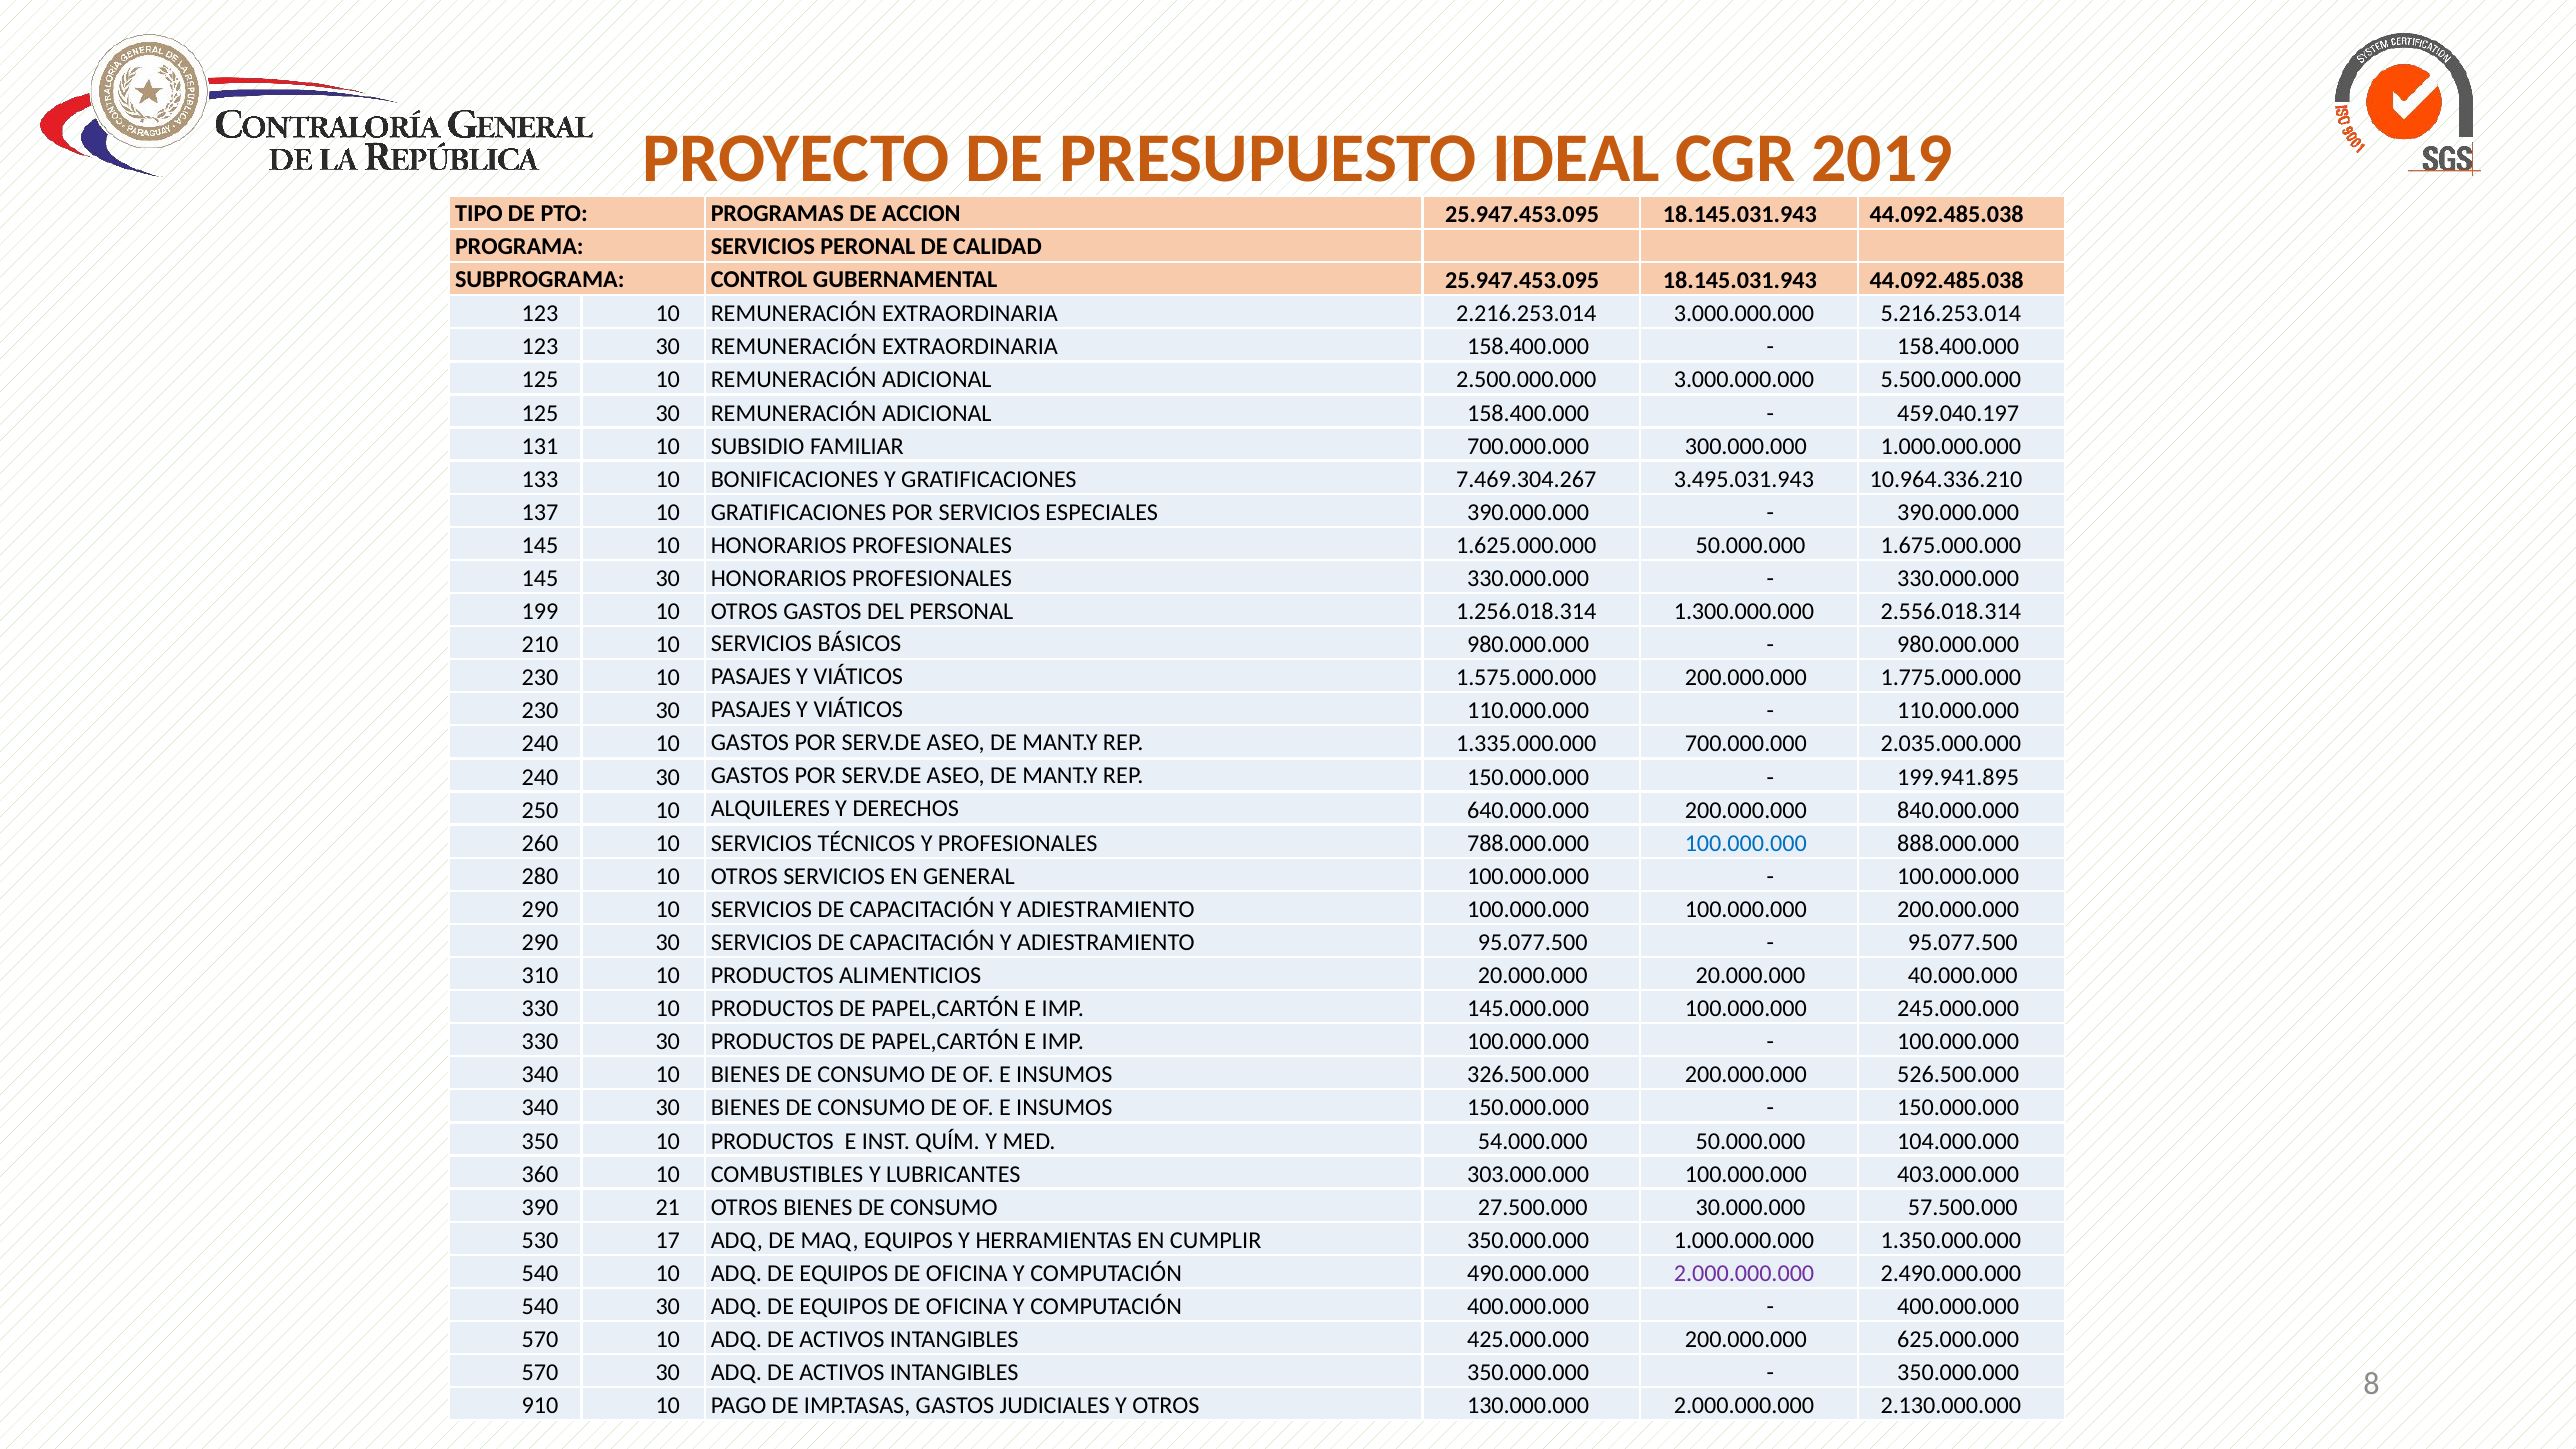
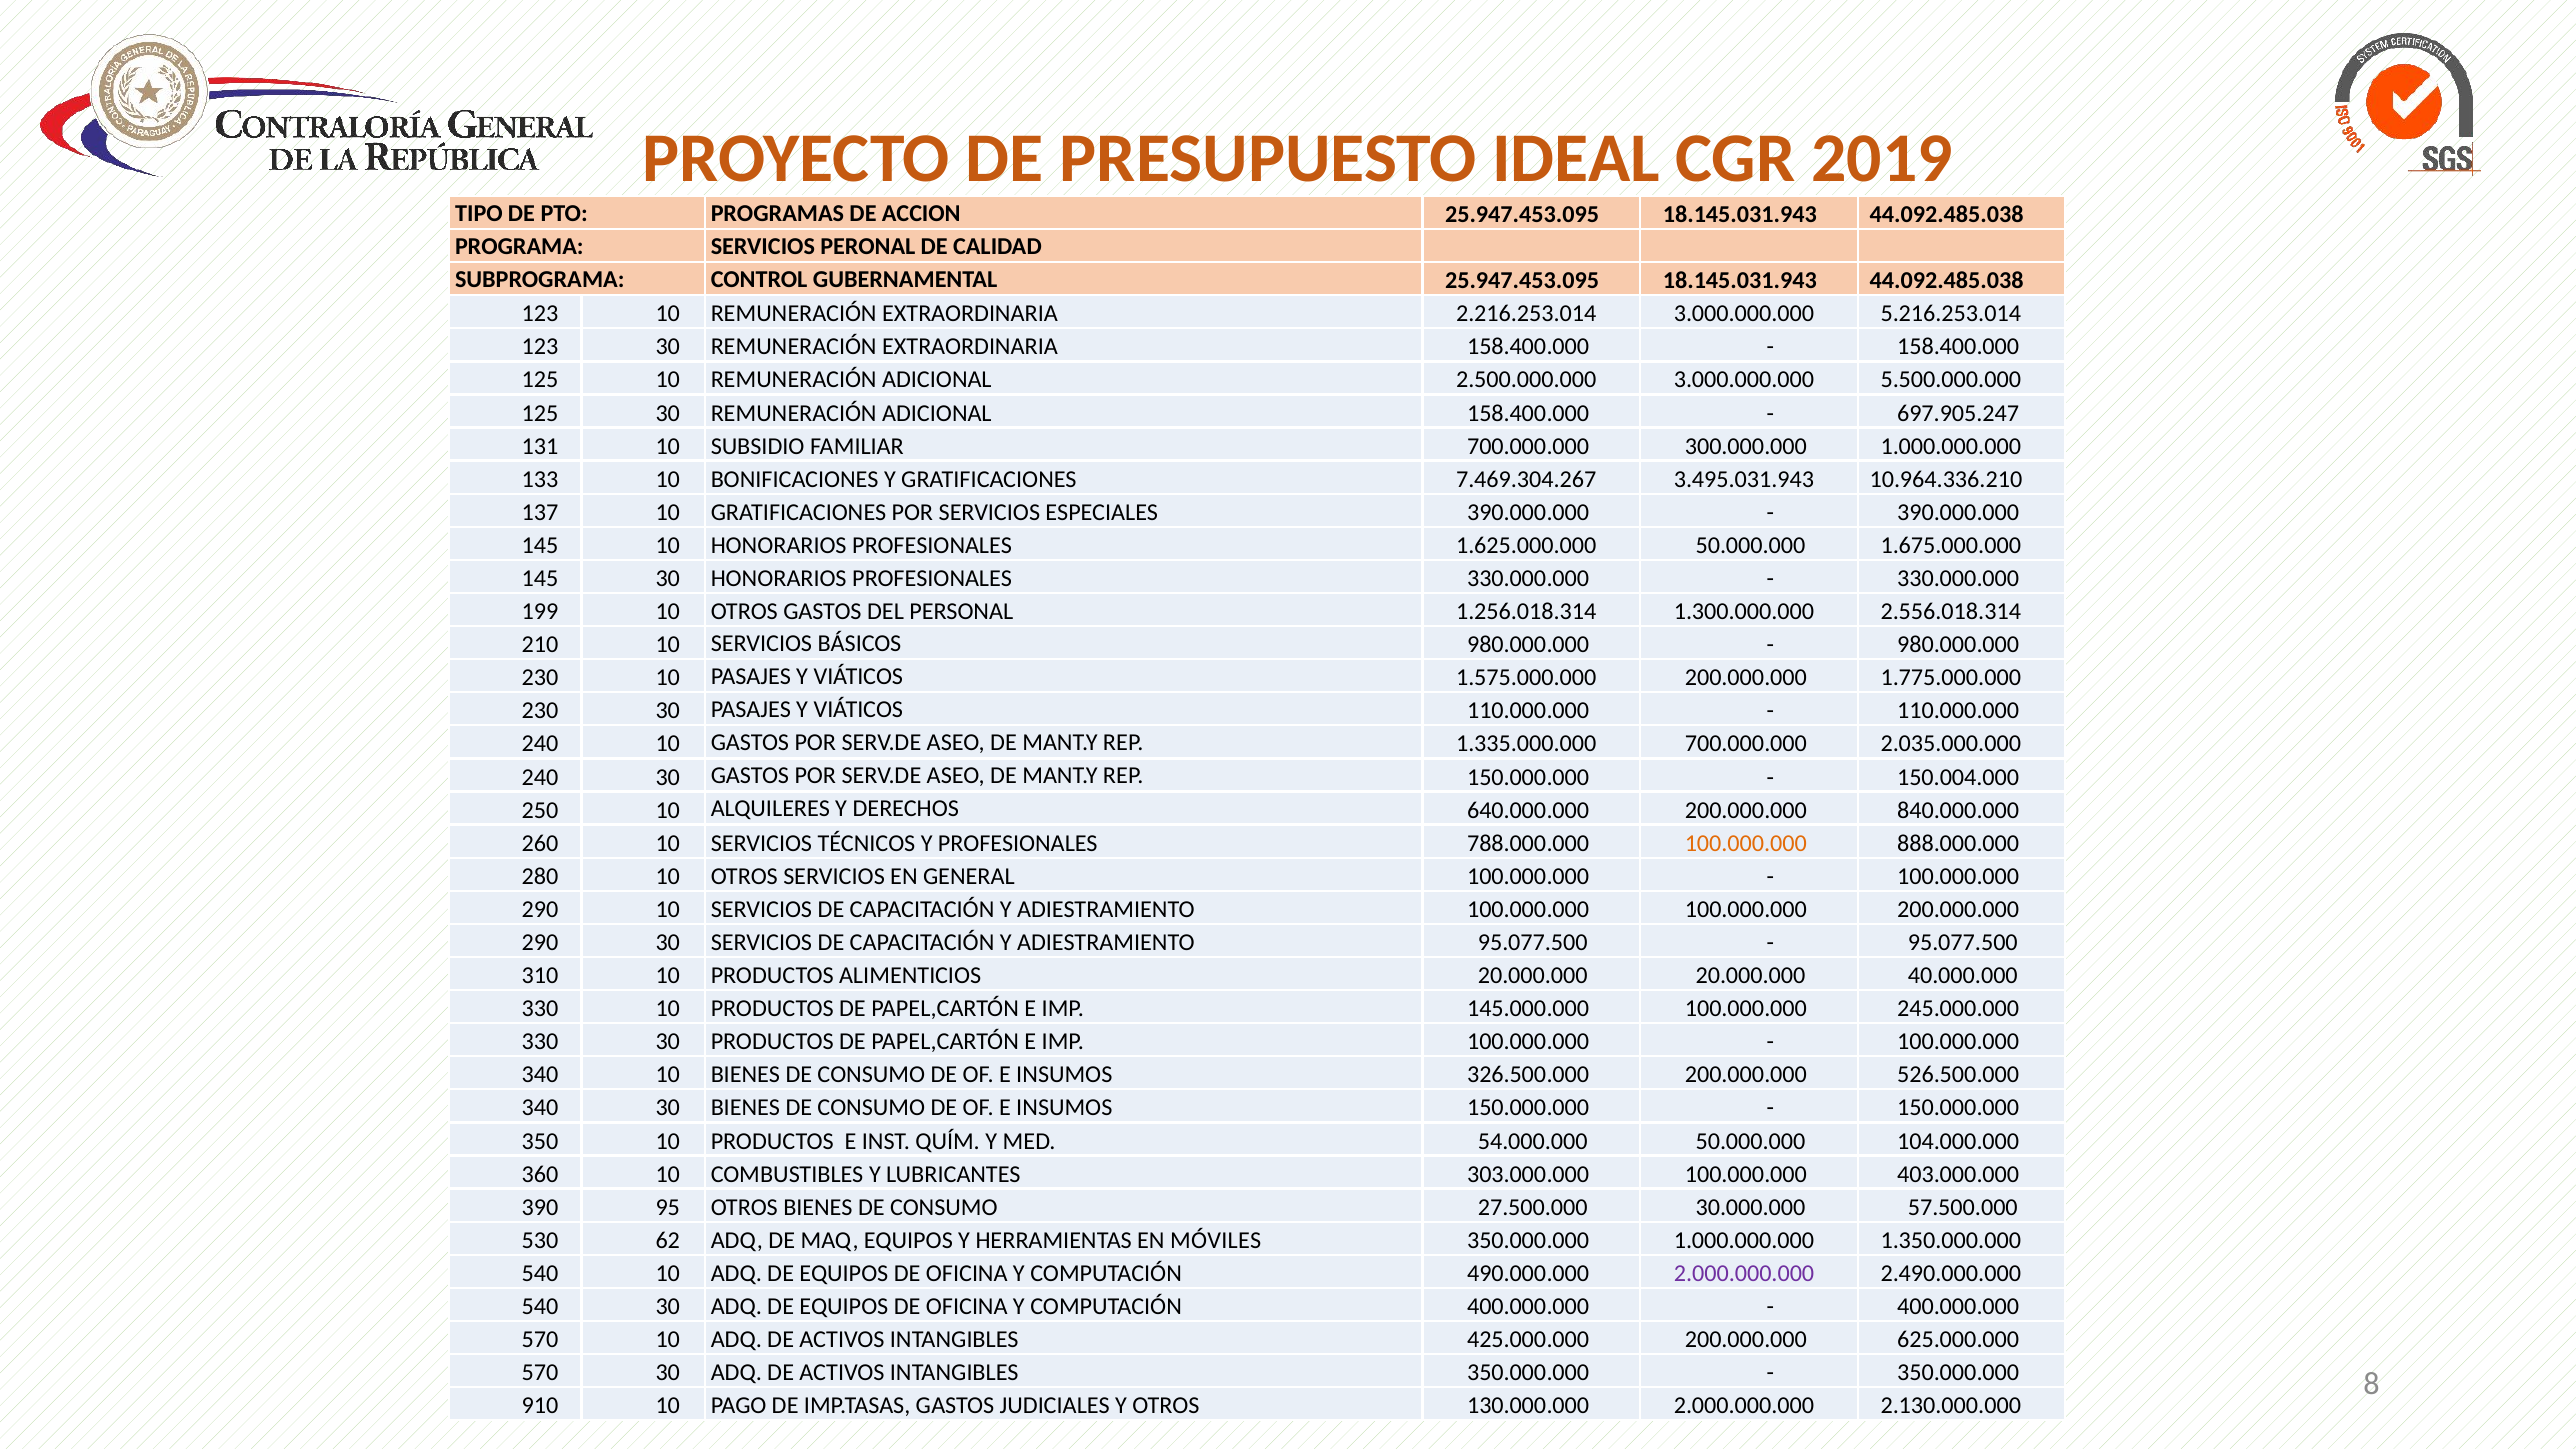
459.040.197: 459.040.197 -> 697.905.247 (1958, 413)
199.941.895: 199.941.895 -> 150.004.000 (1958, 777)
100.000.000 colour: blue -> orange (1746, 843)
21: 21 -> 95 (668, 1207)
17: 17 -> 62 (668, 1240)
CUMPLIR: CUMPLIR -> MÓVILES (1216, 1240)
